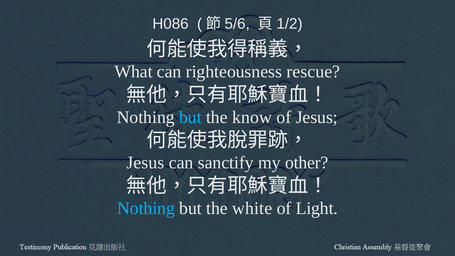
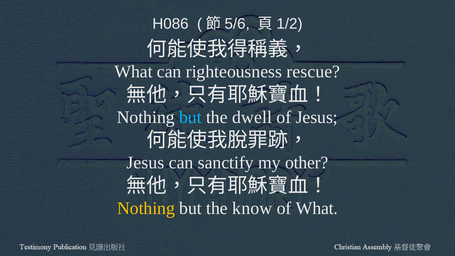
know: know -> dwell (252, 117)
Nothing colour: light blue -> yellow (146, 208)
white: white -> know (252, 208)
of Light: Light -> What (317, 208)
